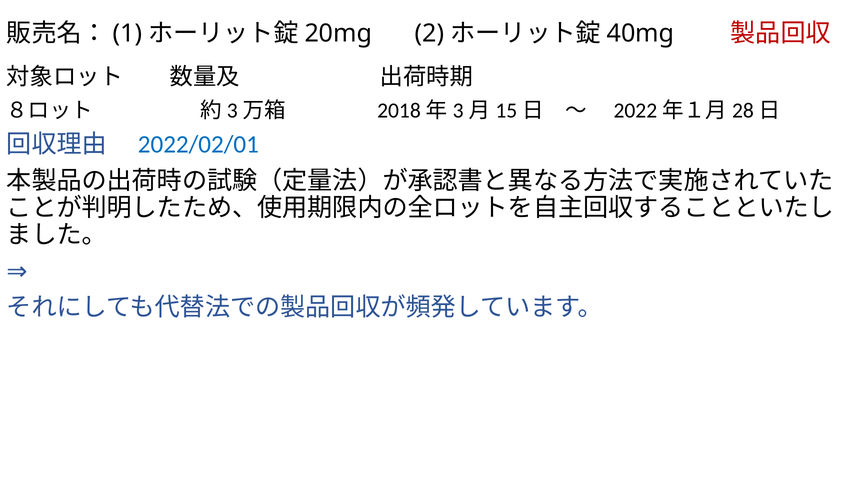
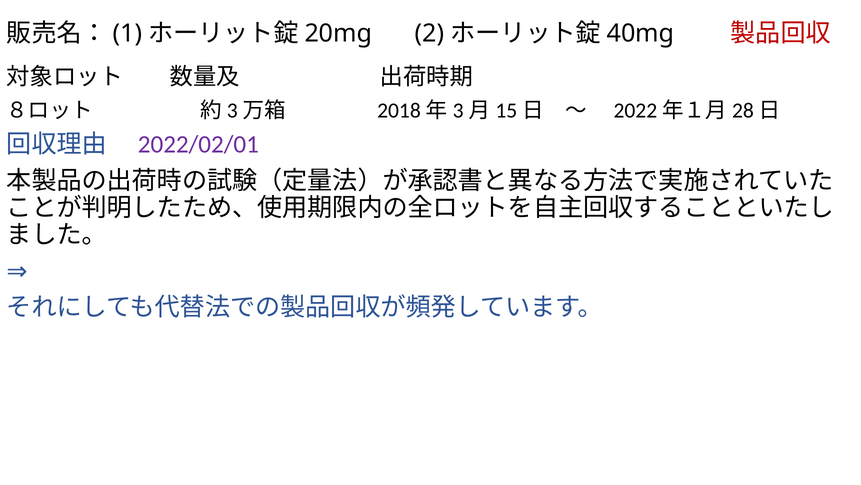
2022/02/01 colour: blue -> purple (198, 144)
